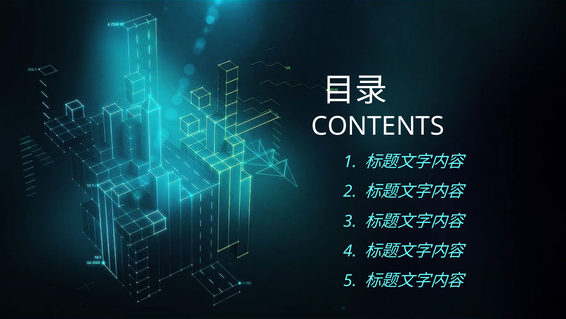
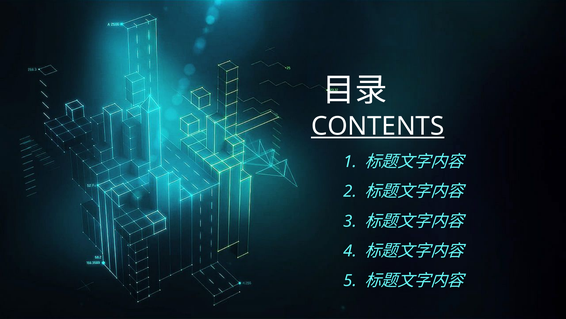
CONTENTS underline: none -> present (378, 126)
